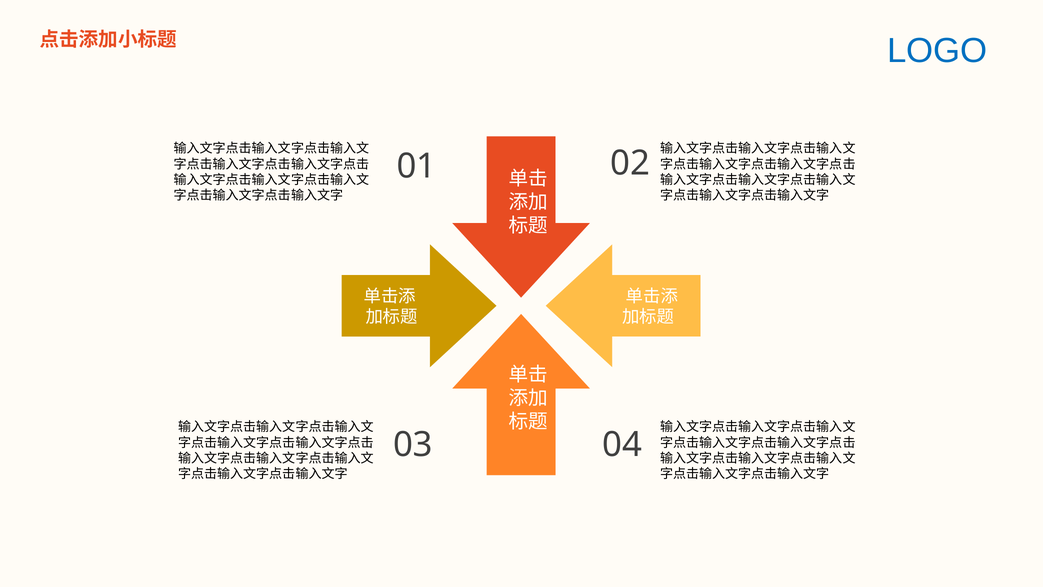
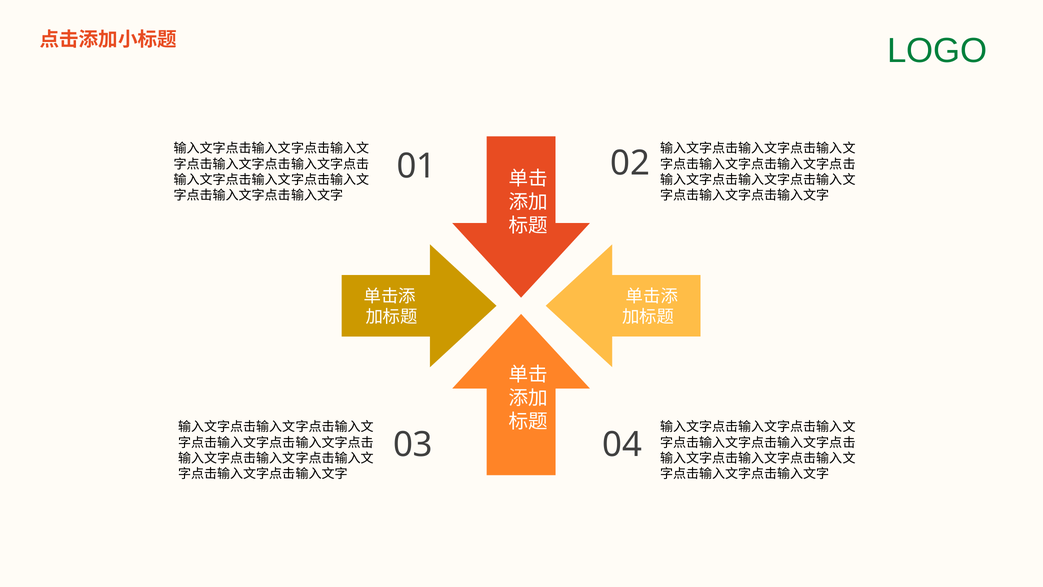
LOGO colour: blue -> green (937, 51)
